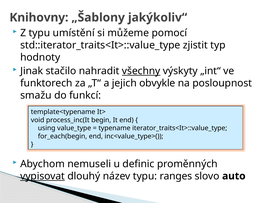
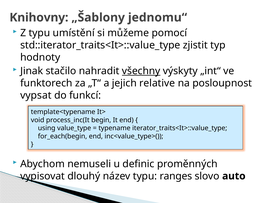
jakýkoliv“: jakýkoliv“ -> jednomu“ (158, 18)
obvykle: obvykle -> relative (157, 83)
smažu: smažu -> vypsat (36, 96)
vypisovat underline: present -> none (43, 176)
